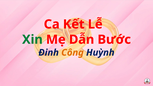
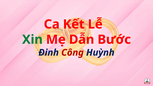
Công colour: orange -> red (72, 53)
